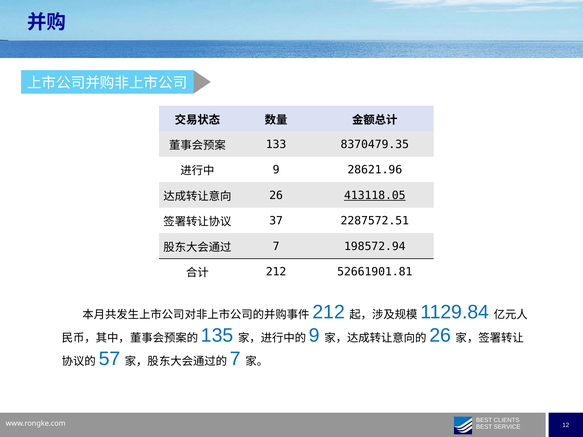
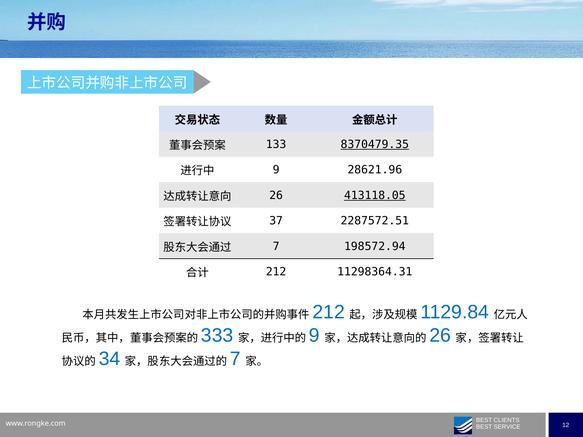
8370479.35 underline: none -> present (375, 144)
52661901.81: 52661901.81 -> 11298364.31 (375, 272)
135: 135 -> 333 (217, 335)
57: 57 -> 34 (109, 359)
